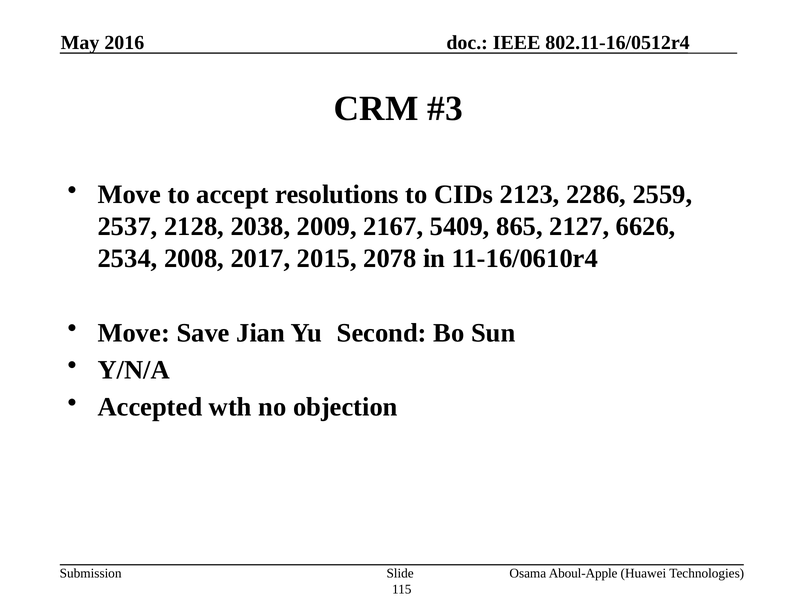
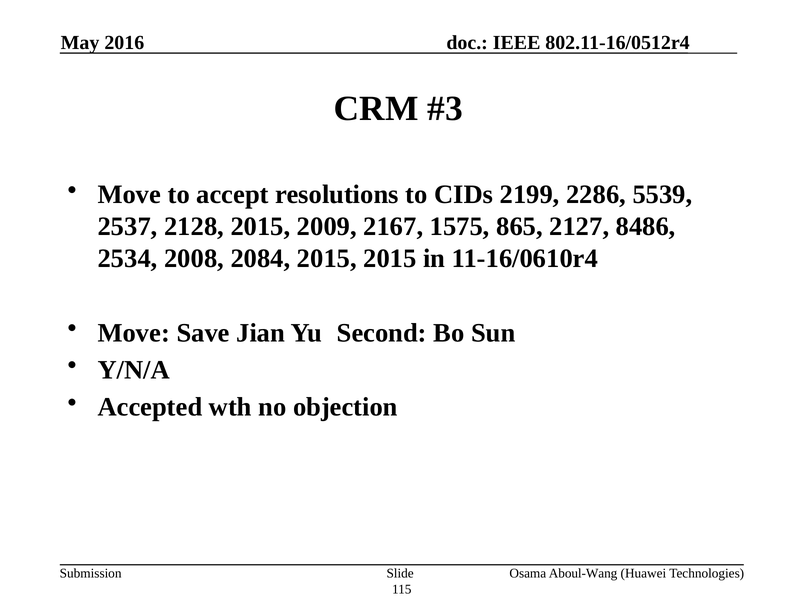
2123: 2123 -> 2199 (530, 194)
2559: 2559 -> 5539 (662, 194)
2128 2038: 2038 -> 2015 (260, 226)
5409: 5409 -> 1575 (460, 226)
6626: 6626 -> 8486 (646, 226)
2017: 2017 -> 2084 (260, 258)
2015 2078: 2078 -> 2015 (390, 258)
Aboul-Apple: Aboul-Apple -> Aboul-Wang (583, 573)
